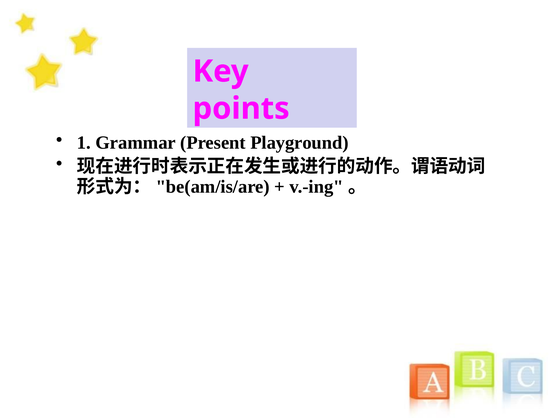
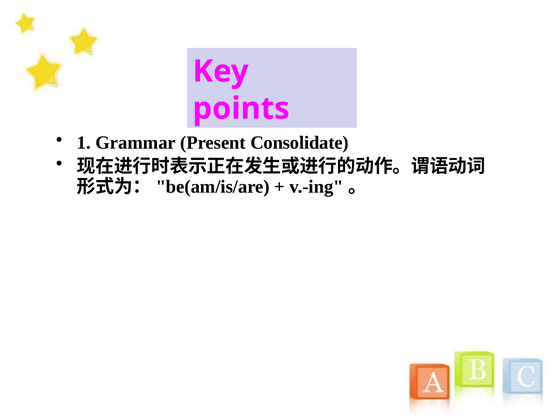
Playground: Playground -> Consolidate (299, 143)
